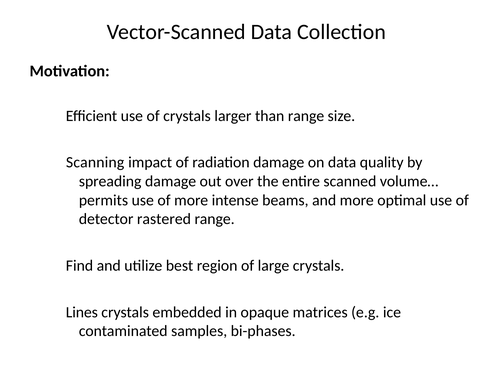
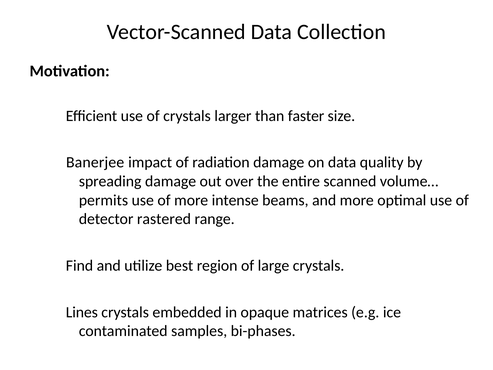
than range: range -> faster (306, 116)
Scanning: Scanning -> Banerjee (95, 162)
